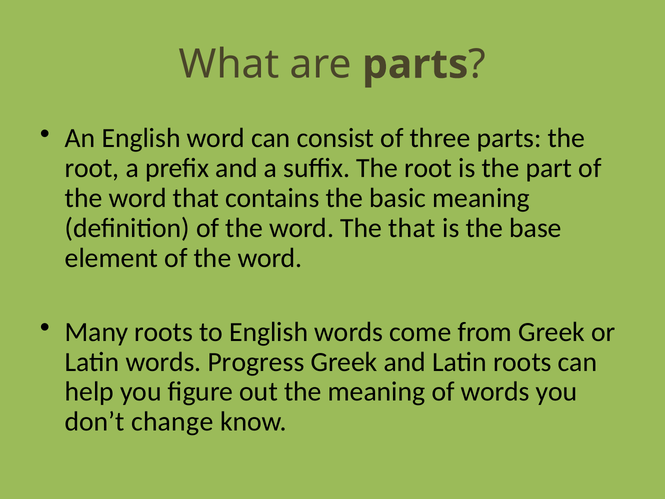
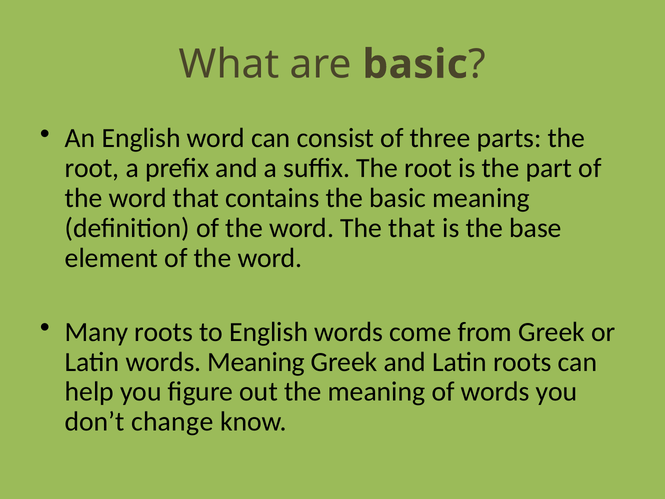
are parts: parts -> basic (415, 64)
words Progress: Progress -> Meaning (256, 362)
